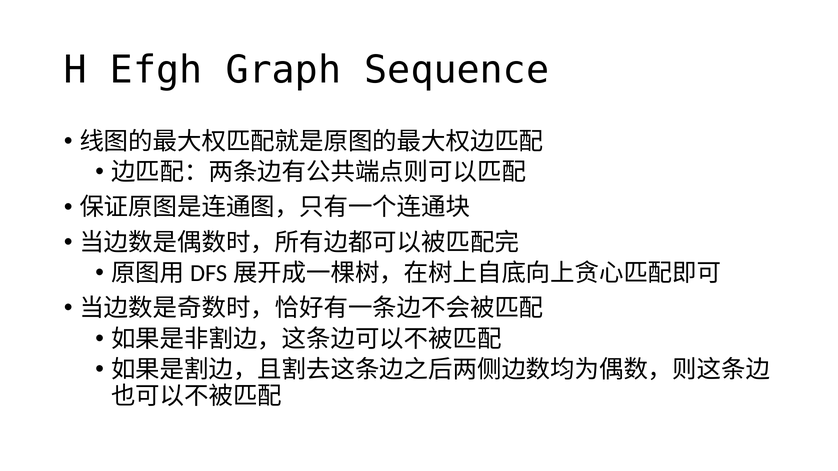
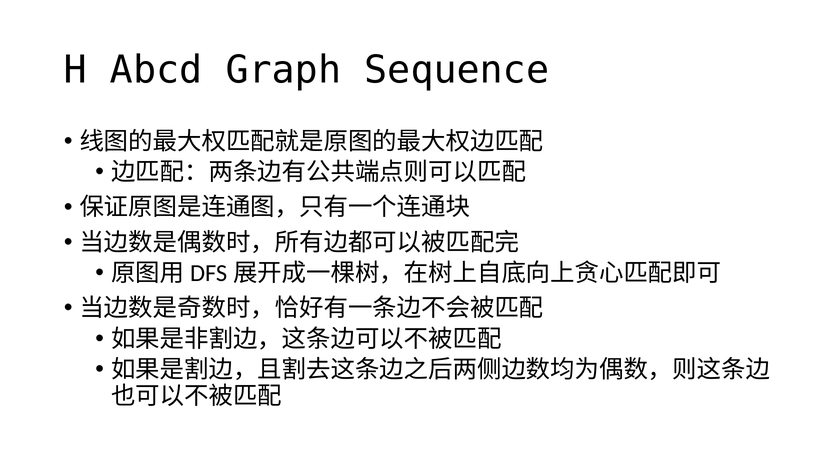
Efgh: Efgh -> Abcd (156, 70)
